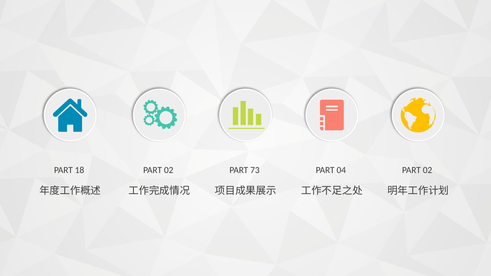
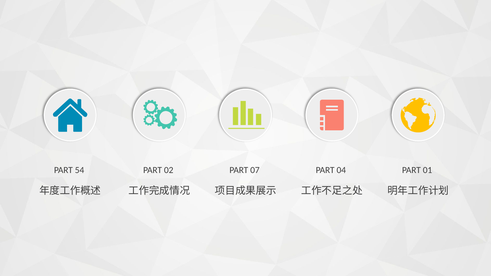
18: 18 -> 54 (80, 170)
73: 73 -> 07 (255, 170)
04 PART 02: 02 -> 01 (428, 170)
